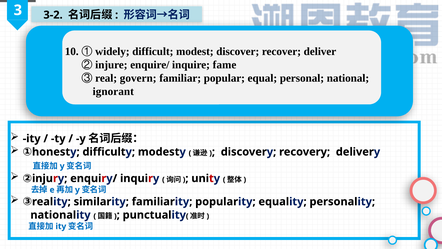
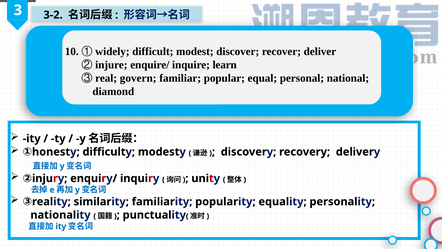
fame: fame -> learn (225, 65)
ignorant: ignorant -> diamond (113, 91)
